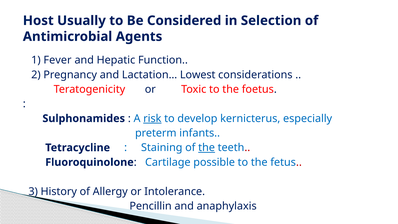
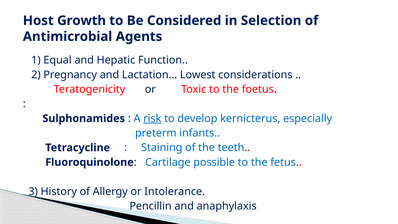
Usually: Usually -> Growth (82, 21)
Fever: Fever -> Equal (58, 60)
the underline: present -> none (207, 148)
